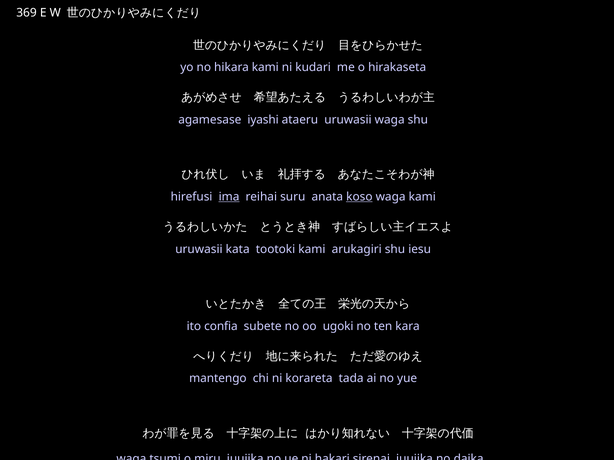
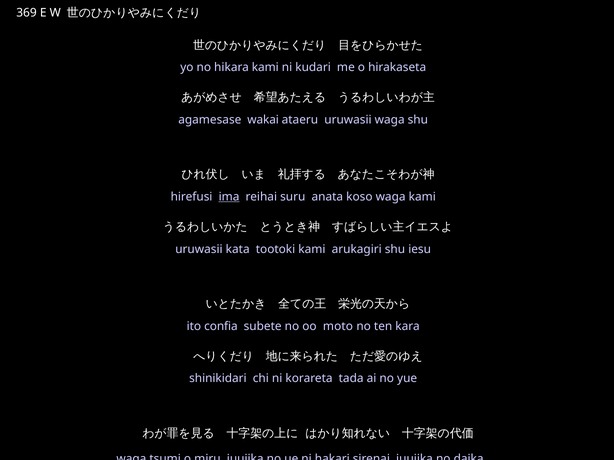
iyashi: iyashi -> wakai (263, 120)
koso underline: present -> none (359, 197)
ugoki: ugoki -> moto (338, 326)
mantengo: mantengo -> shinikidari (218, 379)
